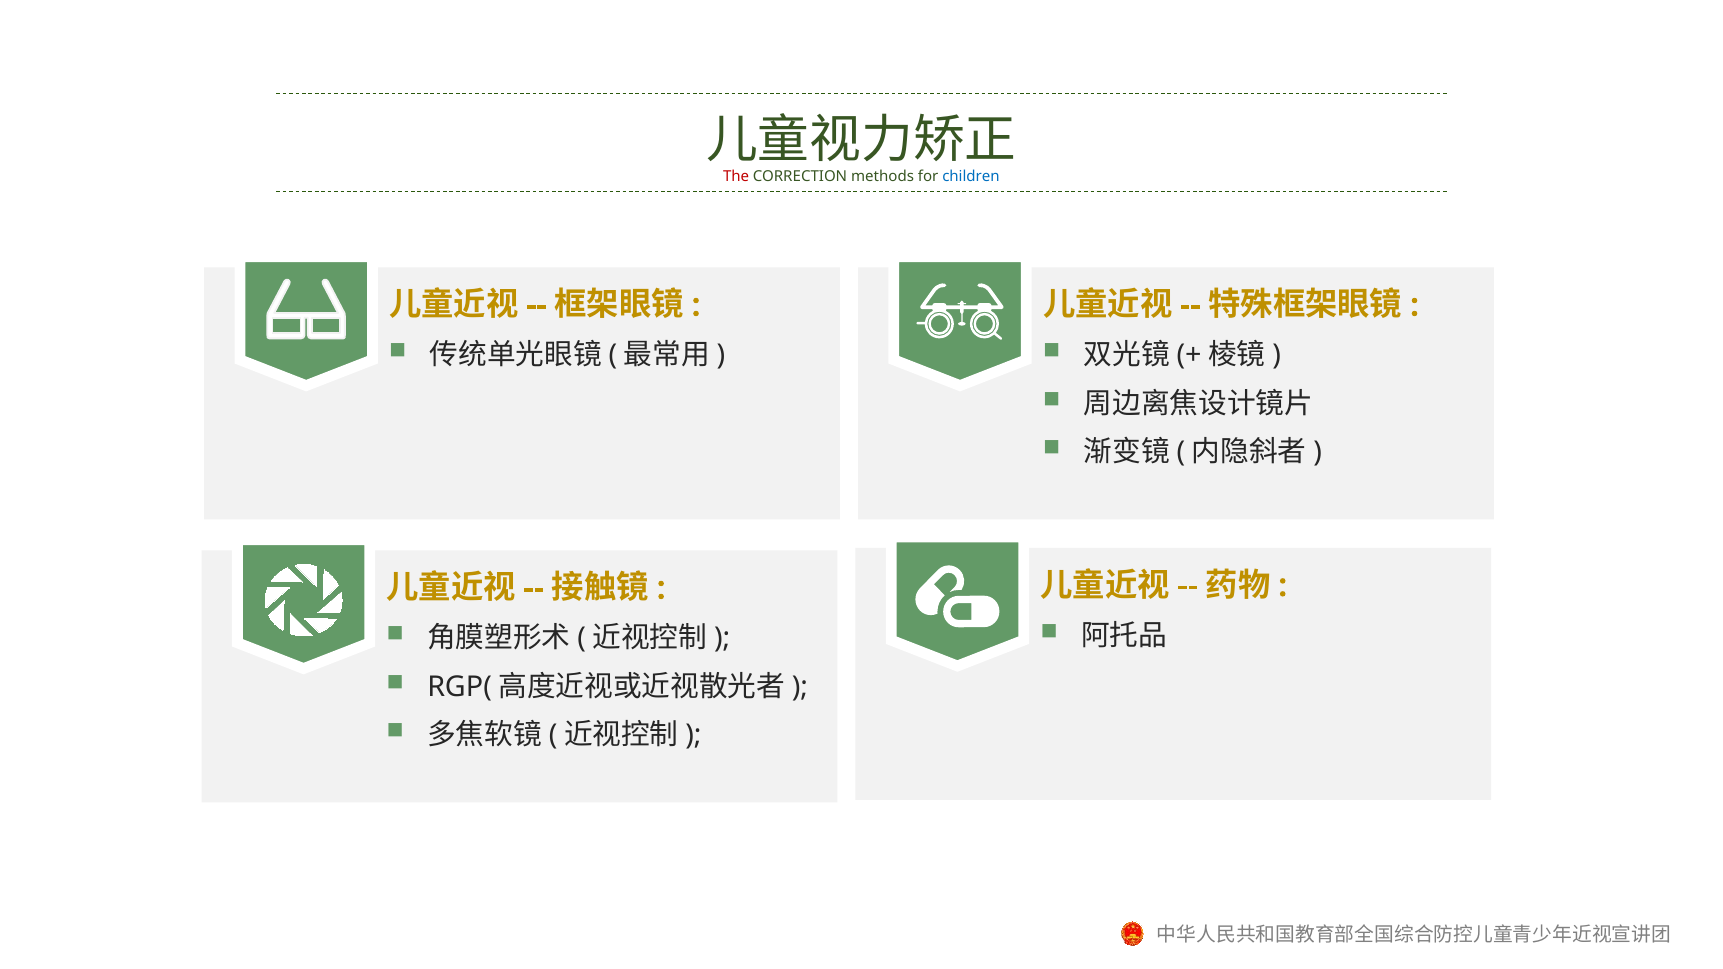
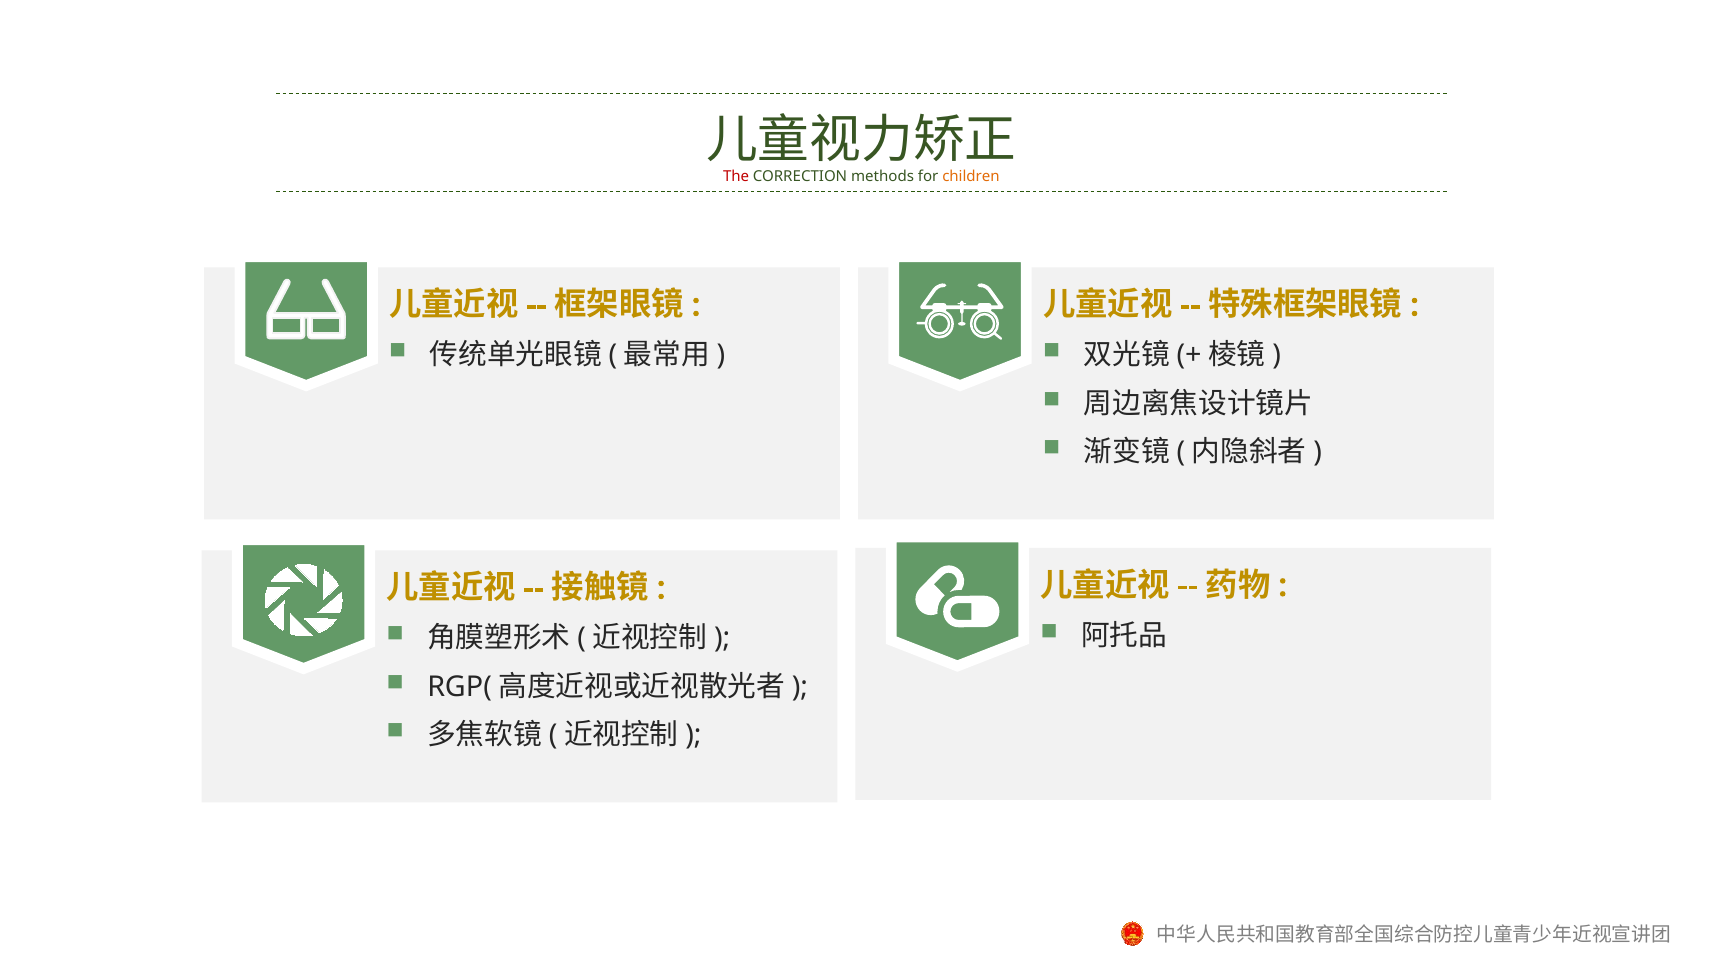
children colour: blue -> orange (971, 177)
